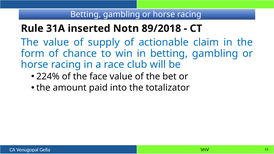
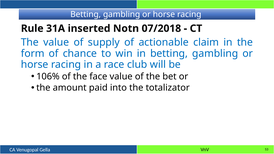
89/2018: 89/2018 -> 07/2018 (161, 28)
224%: 224% -> 106% (48, 77)
